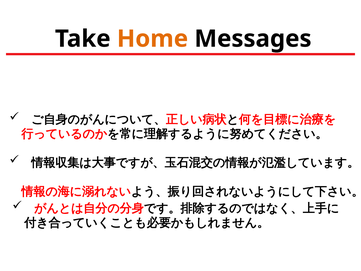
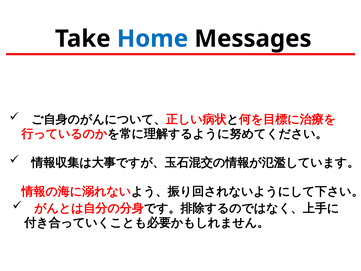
Home colour: orange -> blue (152, 39)
